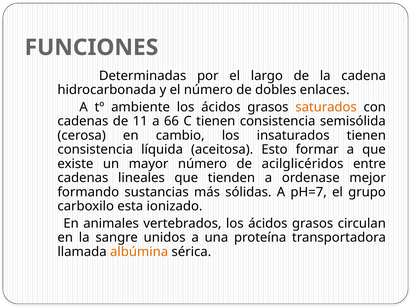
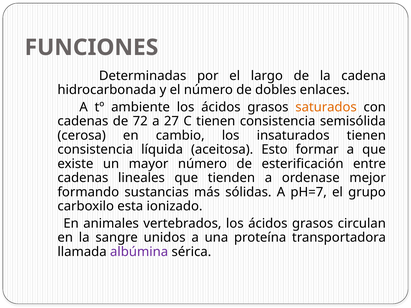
11: 11 -> 72 (140, 121)
66: 66 -> 27 (171, 121)
acilglicéridos: acilglicéridos -> esterificación (303, 164)
albúmina colour: orange -> purple (139, 252)
